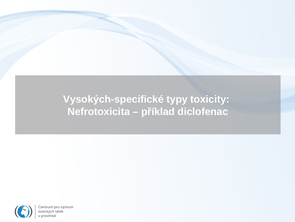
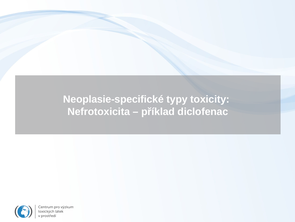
Vysokých-specifické: Vysokých-specifické -> Neoplasie-specifické (113, 99)
